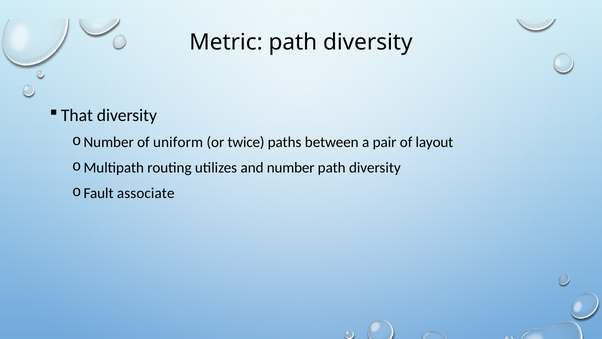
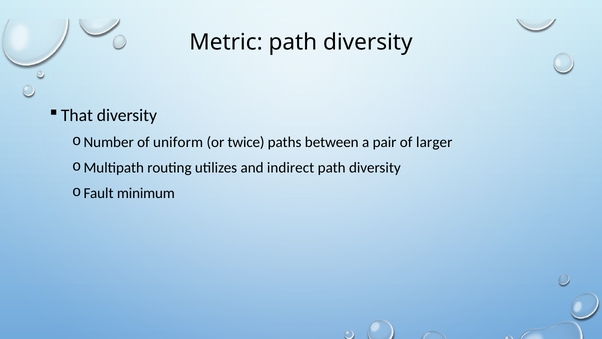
layout: layout -> larger (434, 142)
and number: number -> indirect (291, 168)
associate: associate -> minimum (146, 193)
